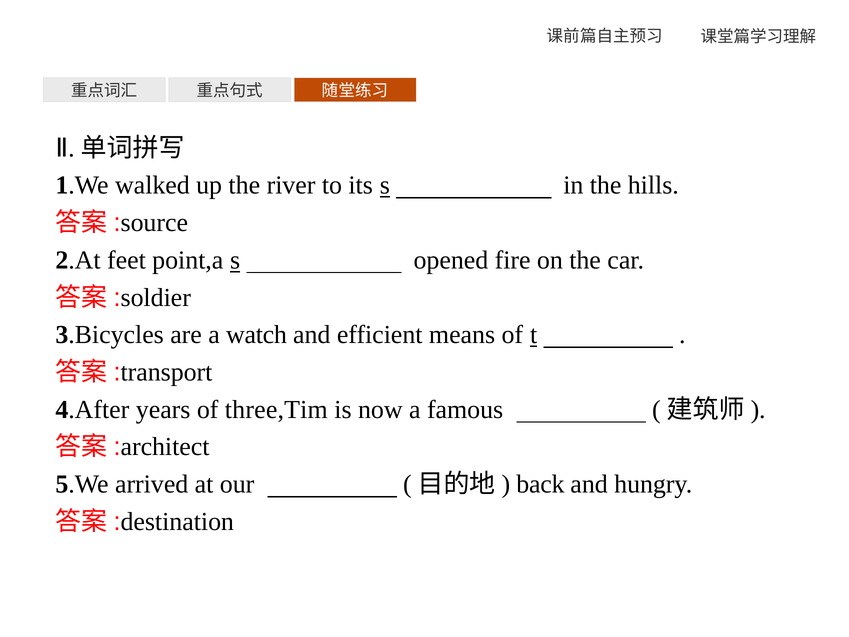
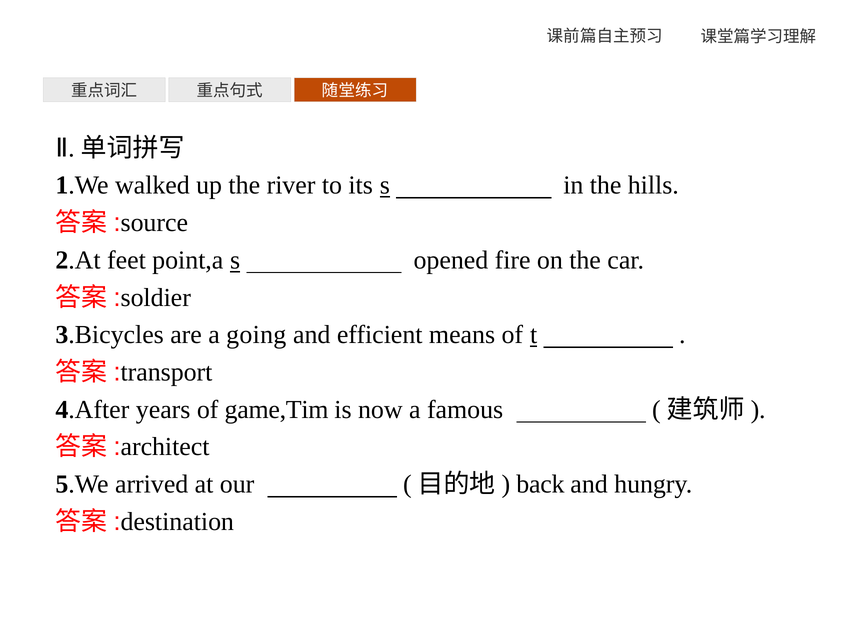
watch: watch -> going (256, 335)
three,Tim: three,Tim -> game,Tim (277, 409)
